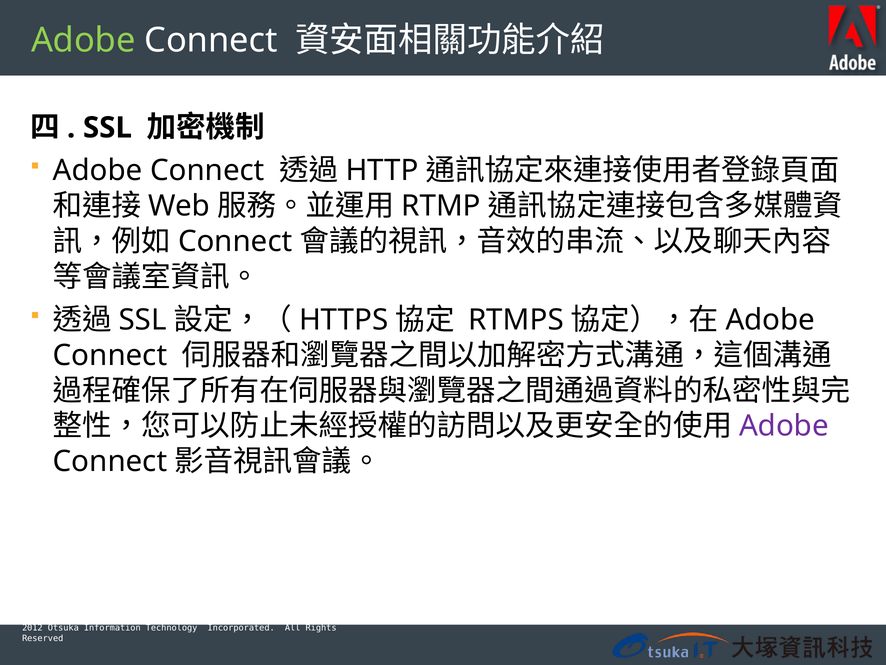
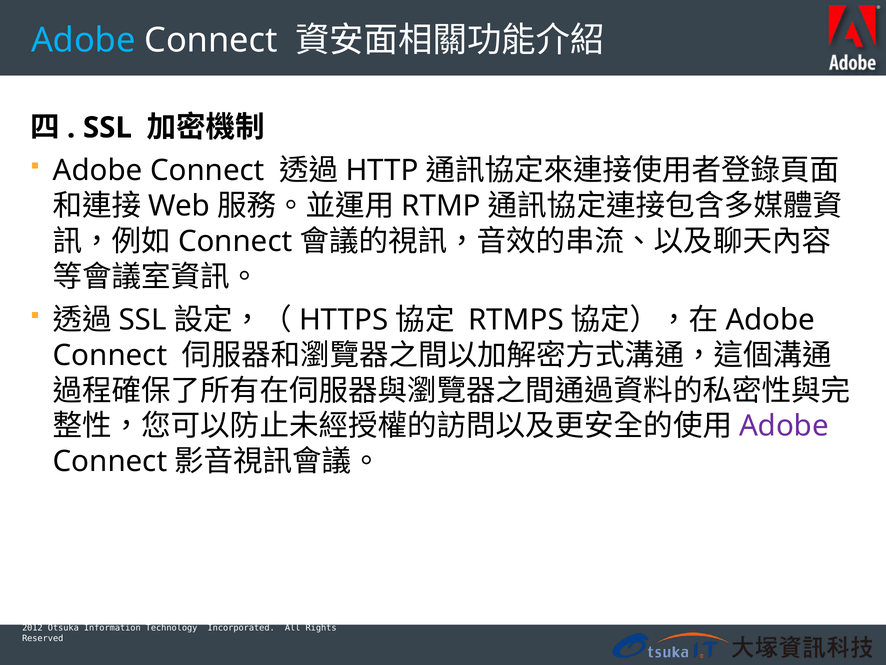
Adobe colour: light green -> light blue (83, 40)
